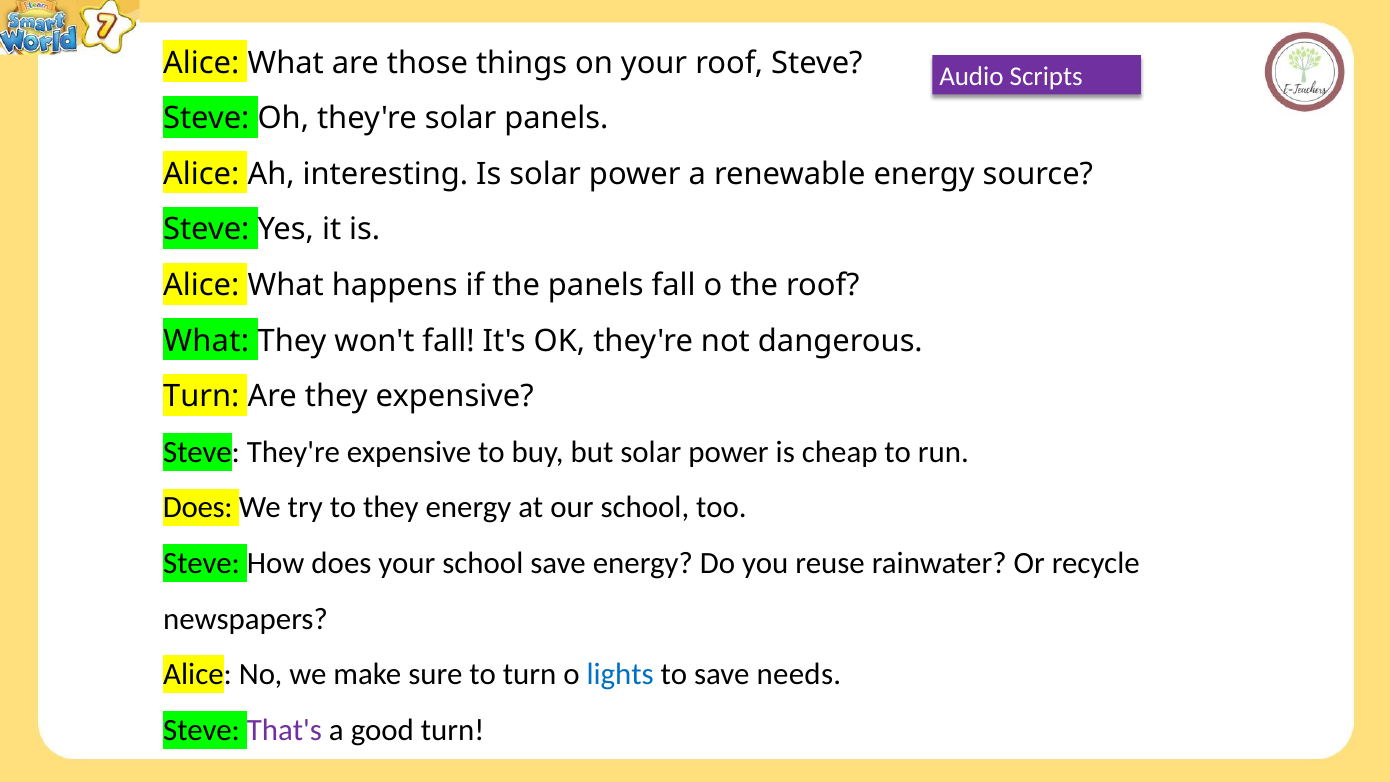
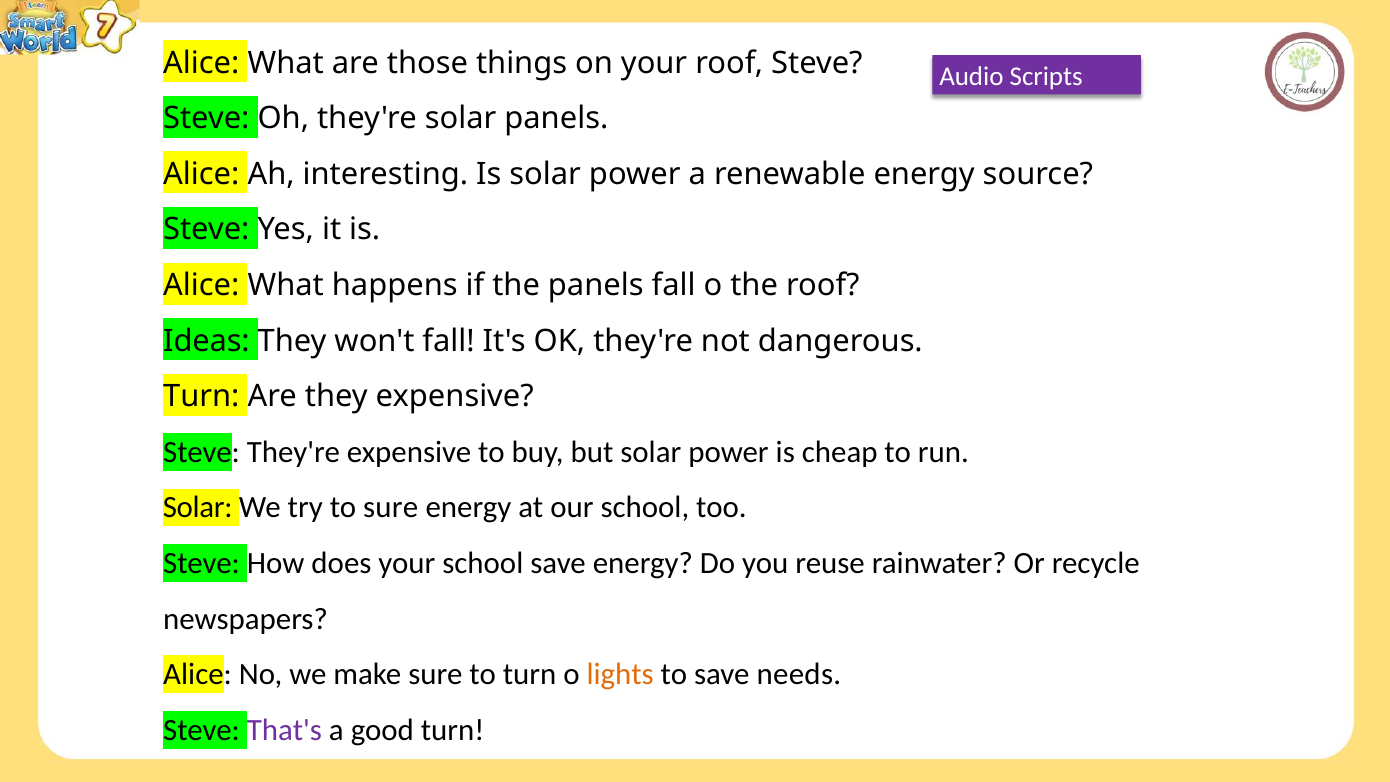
What: What -> Ideas (206, 341)
Does: Does -> Solar (198, 508)
to they: they -> sure (391, 508)
lights colour: blue -> orange (620, 674)
